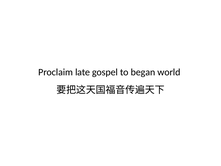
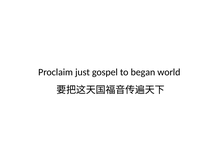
late: late -> just (83, 72)
